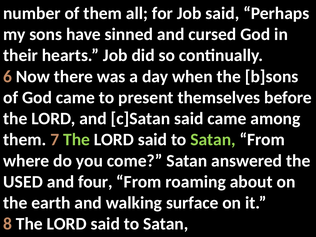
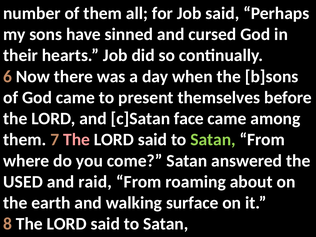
c]Satan said: said -> face (189, 119)
The colour: light green -> pink (77, 140)
four: four -> raid (95, 182)
